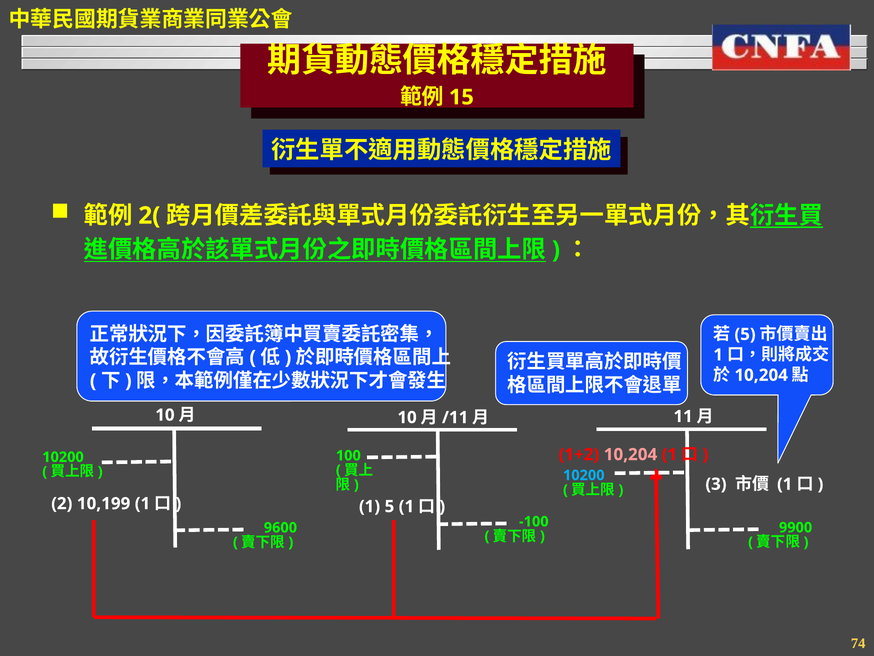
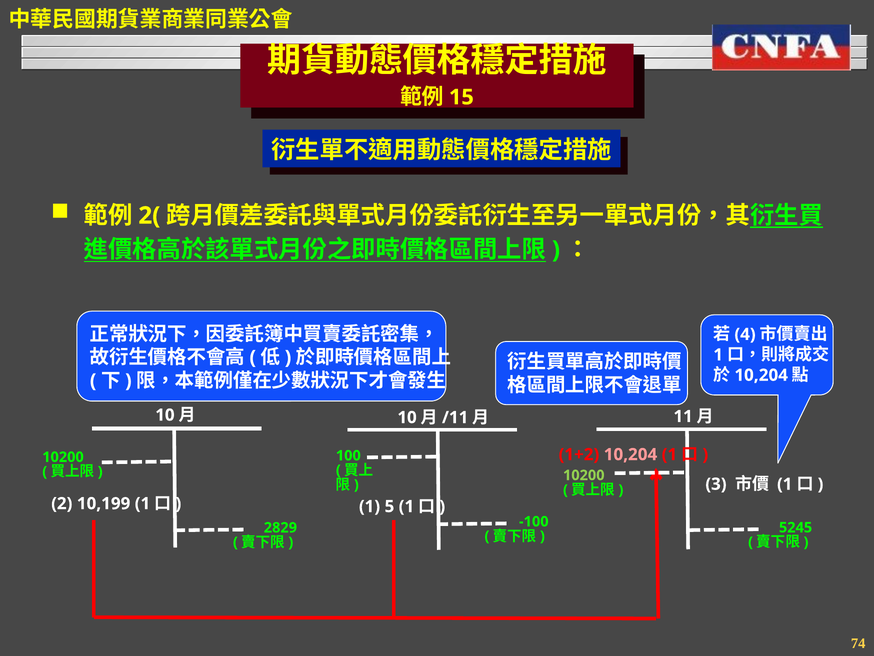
5: 5 -> 4 (745, 334)
10200 colour: light blue -> light green (584, 475)
9900: 9900 -> 5245 (796, 527)
9600: 9600 -> 2829 (280, 527)
